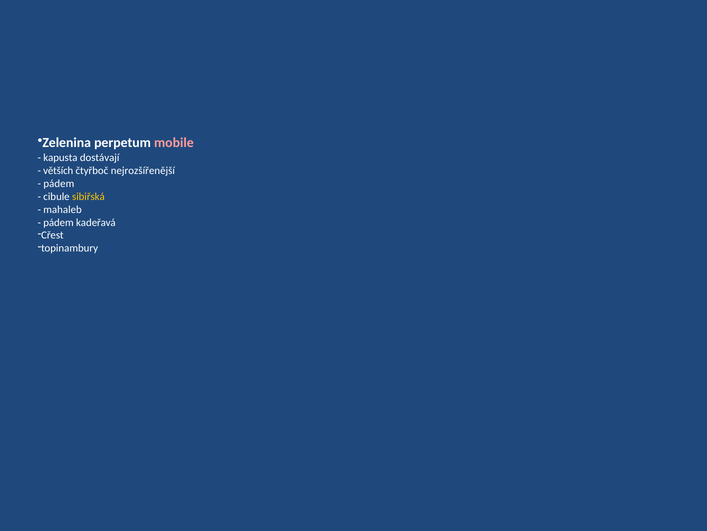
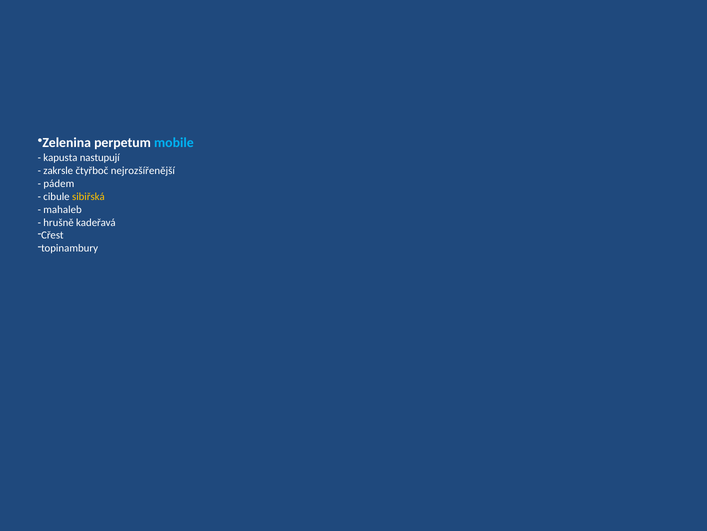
mobile colour: pink -> light blue (174, 143)
dostávají: dostávají -> nastupují (100, 157)
větších: větších -> zakrsle (58, 170)
pádem: pádem -> hrušně (58, 222)
